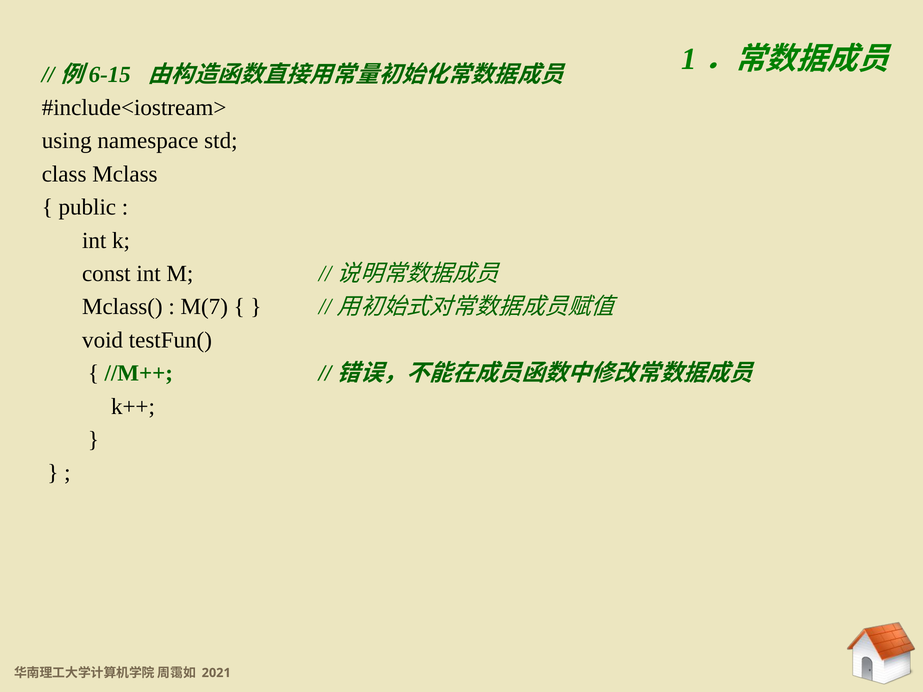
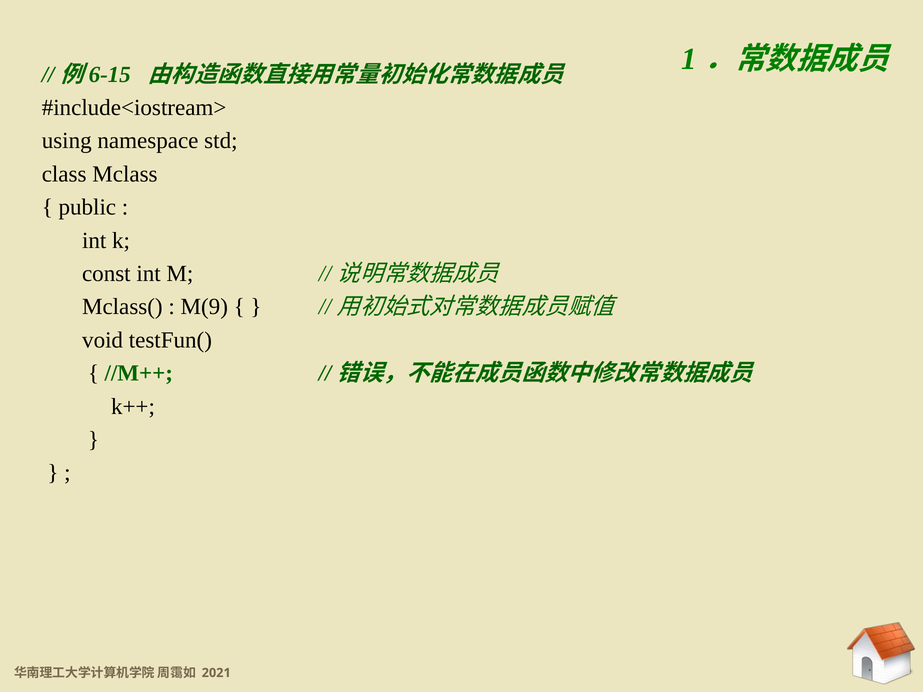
M(7: M(7 -> M(9 (204, 307)
